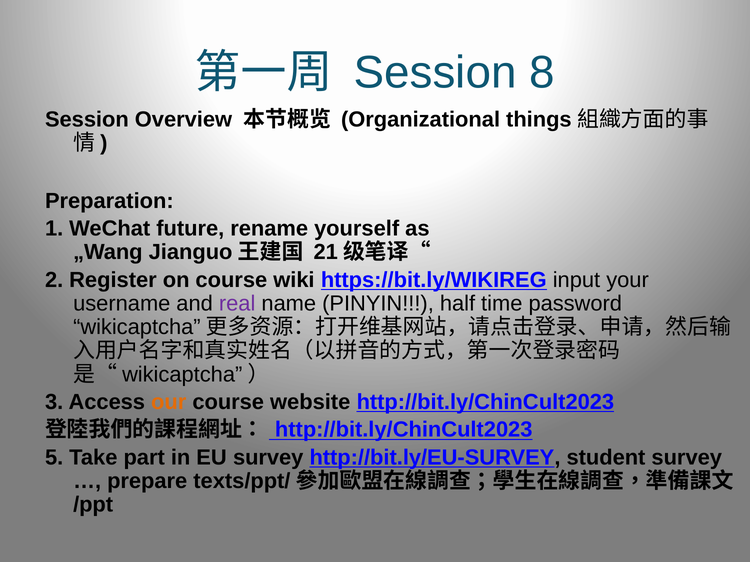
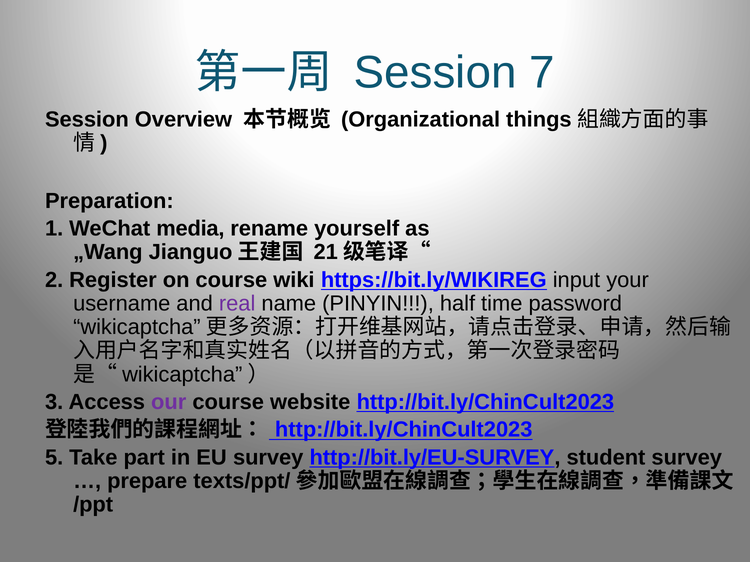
8: 8 -> 7 (542, 73)
future: future -> media (190, 229)
our colour: orange -> purple (169, 402)
